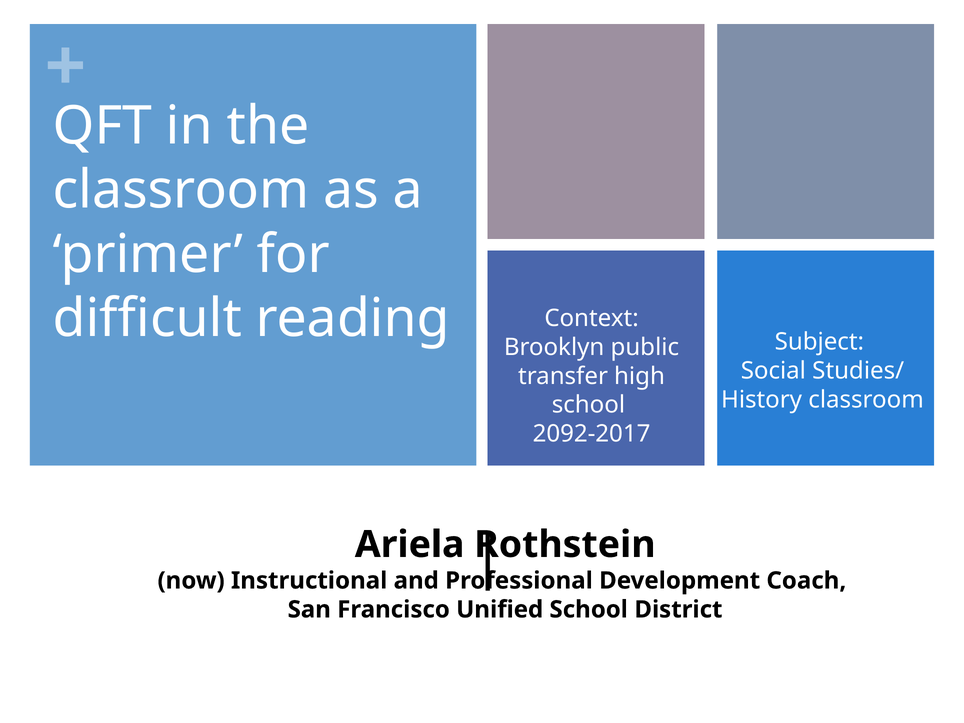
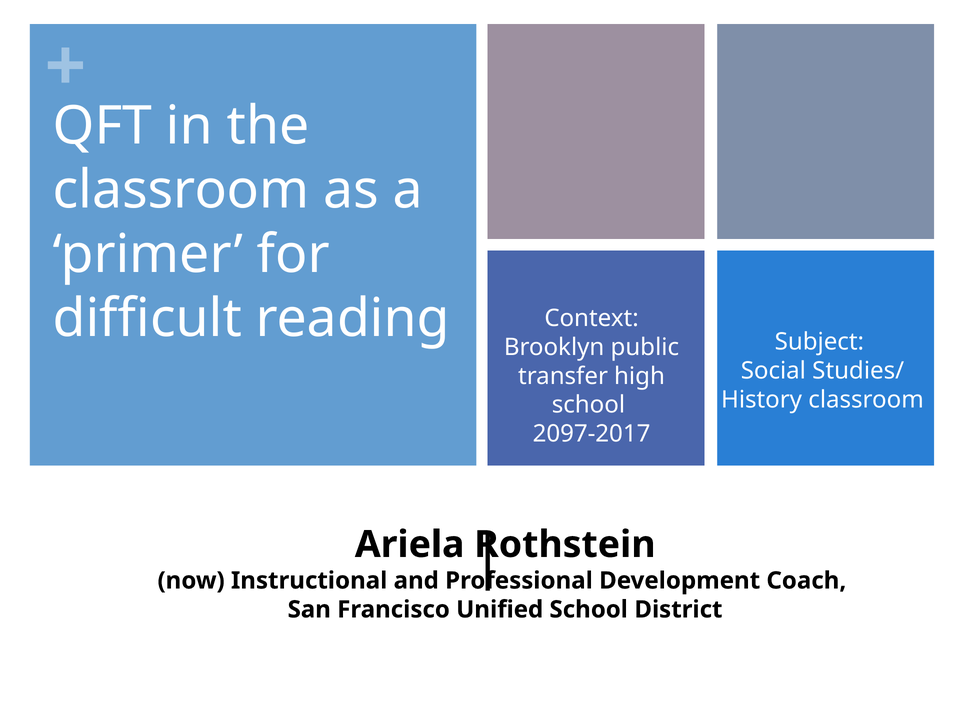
2092-2017: 2092-2017 -> 2097-2017 (592, 434)
